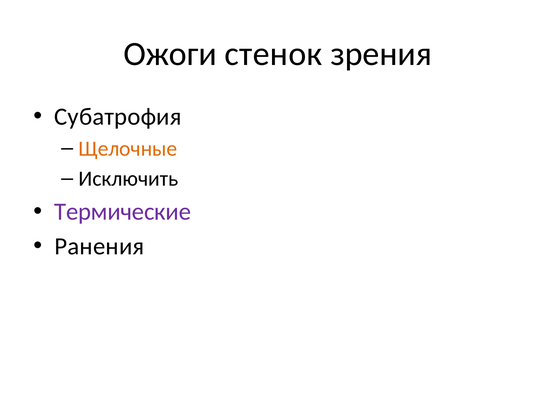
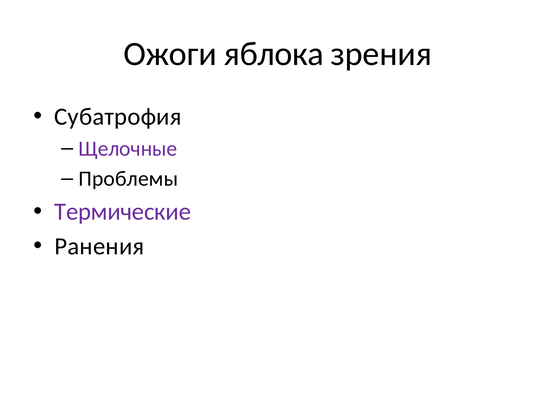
стенок: стенок -> яблока (274, 54)
Щелочные colour: orange -> purple (128, 149)
Исключить: Исключить -> Проблемы (128, 179)
